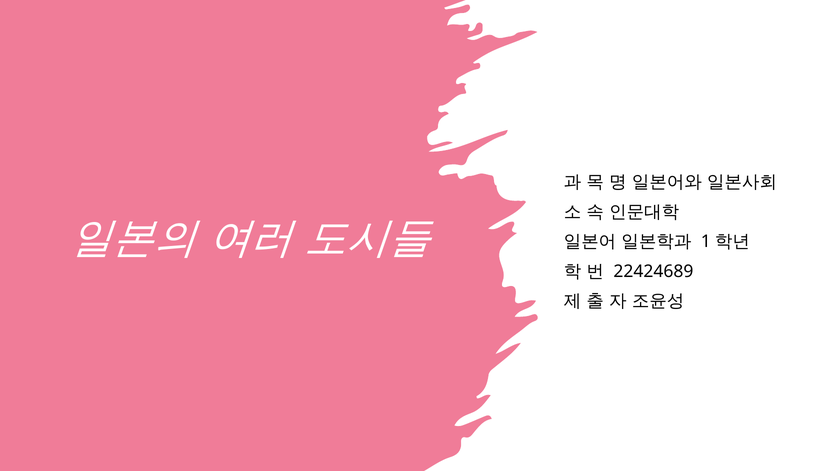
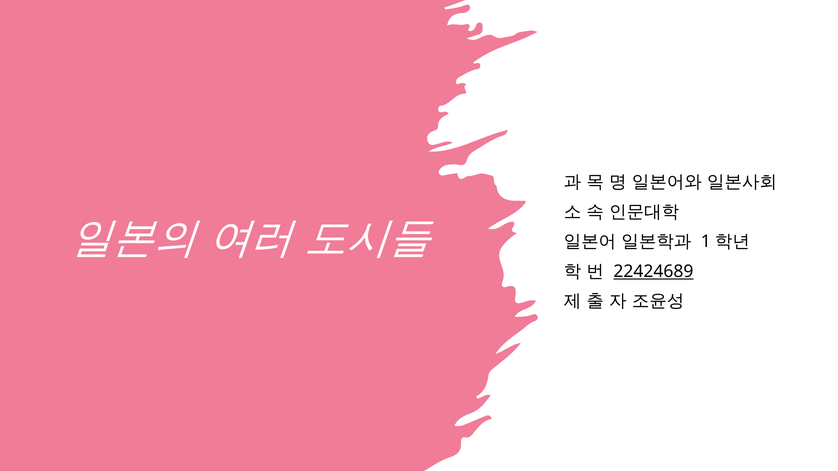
22424689 underline: none -> present (653, 272)
